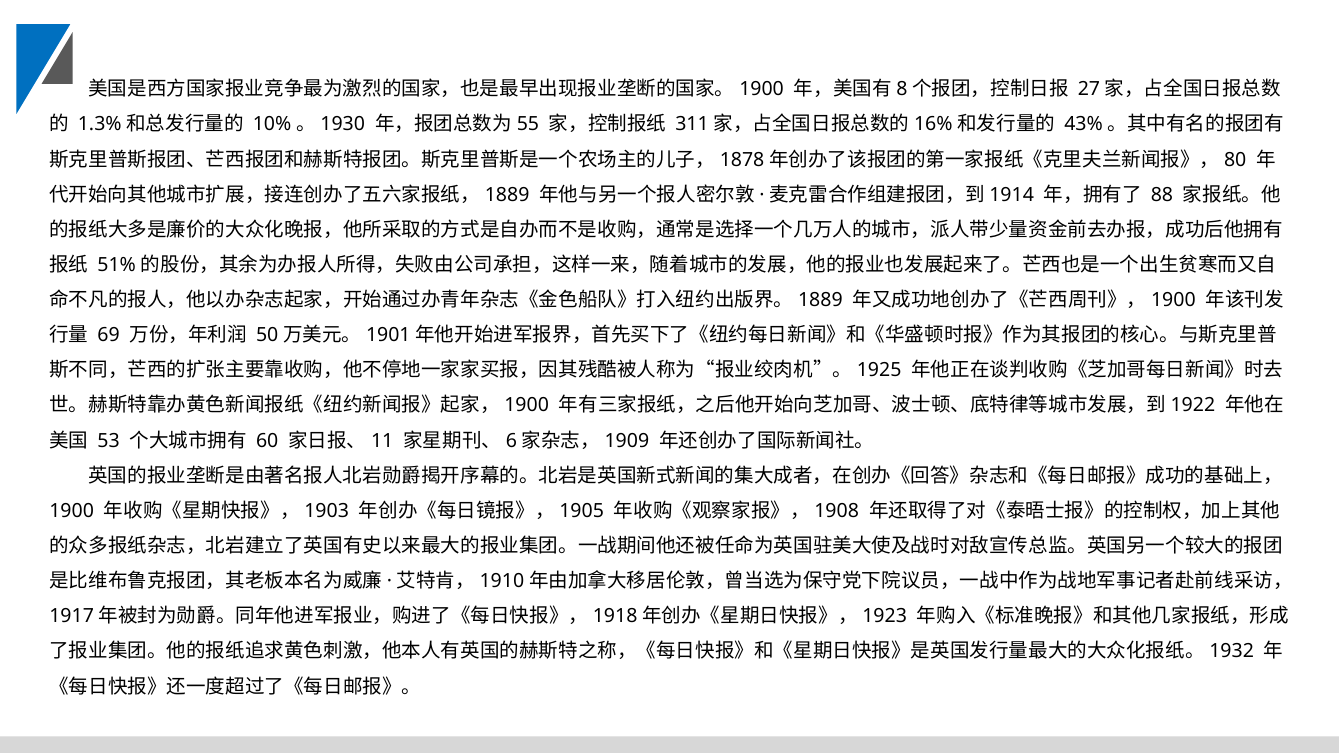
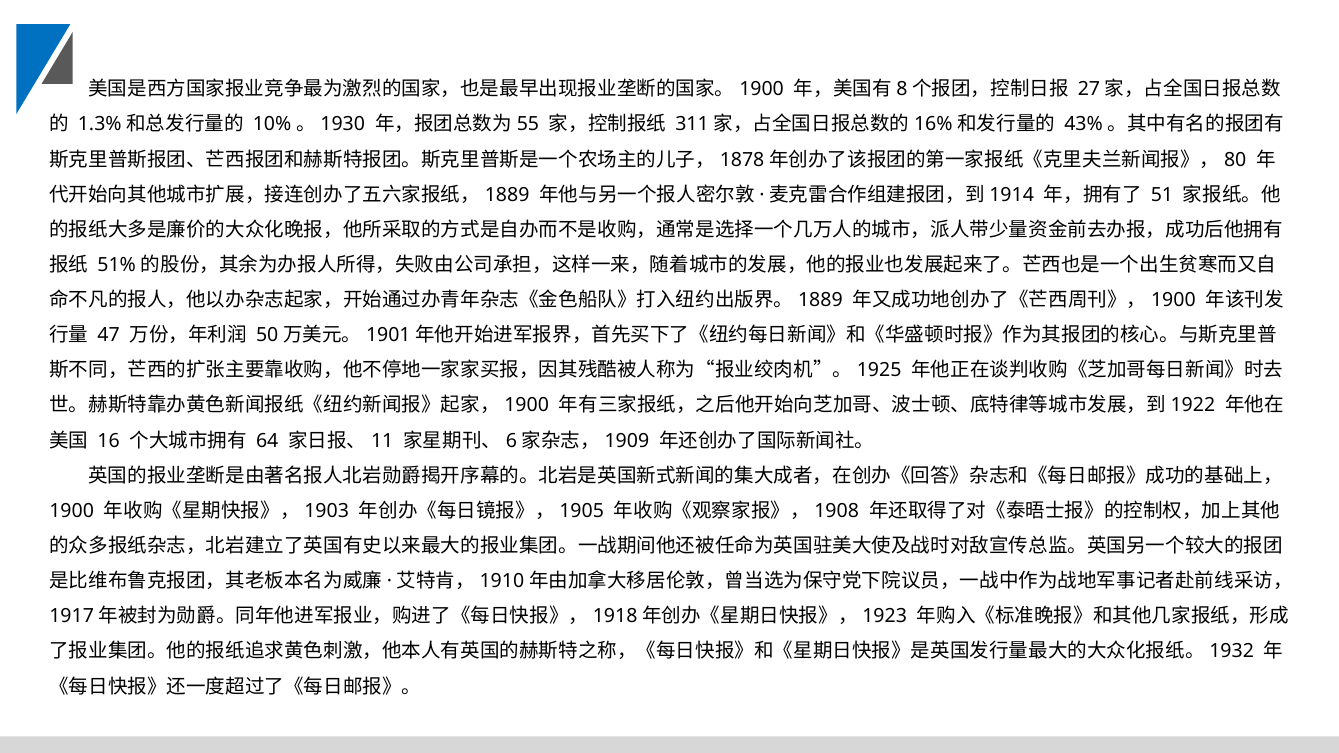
88: 88 -> 51 (1162, 195)
69: 69 -> 47 (109, 335)
53: 53 -> 16 (109, 441)
60: 60 -> 64 (267, 441)
